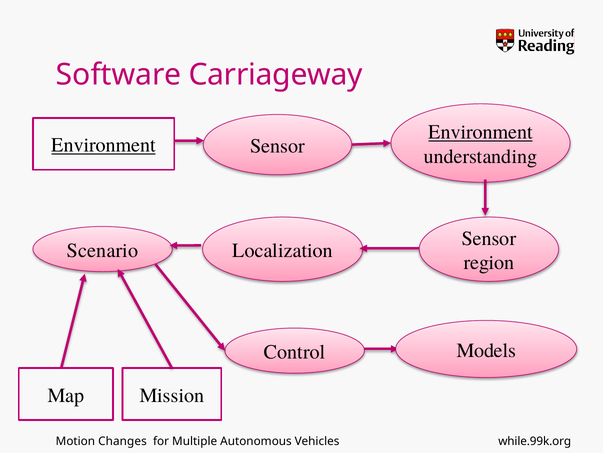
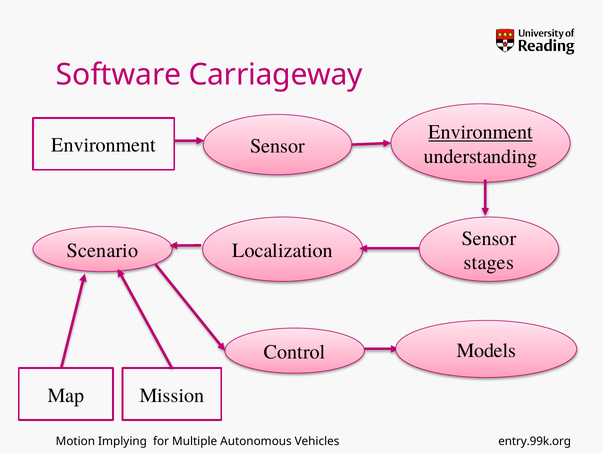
Environment underline: present -> none (104, 145)
region: region -> stages (489, 262)
Changes: Changes -> Implying (123, 441)
while.99k.org: while.99k.org -> entry.99k.org (535, 441)
